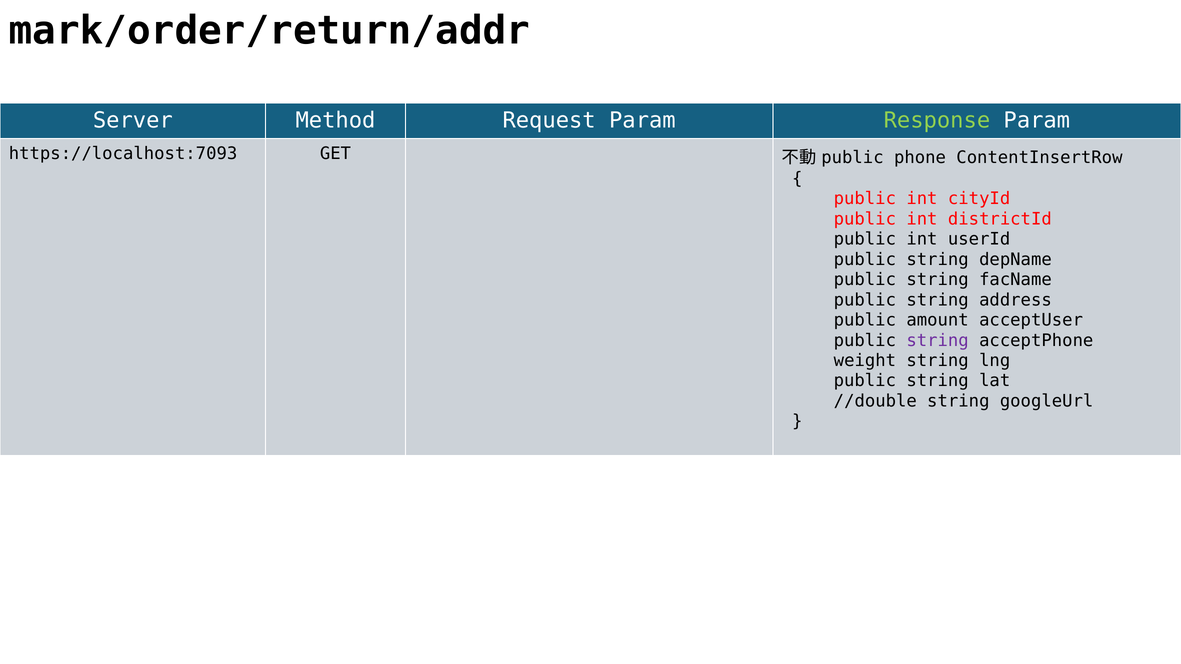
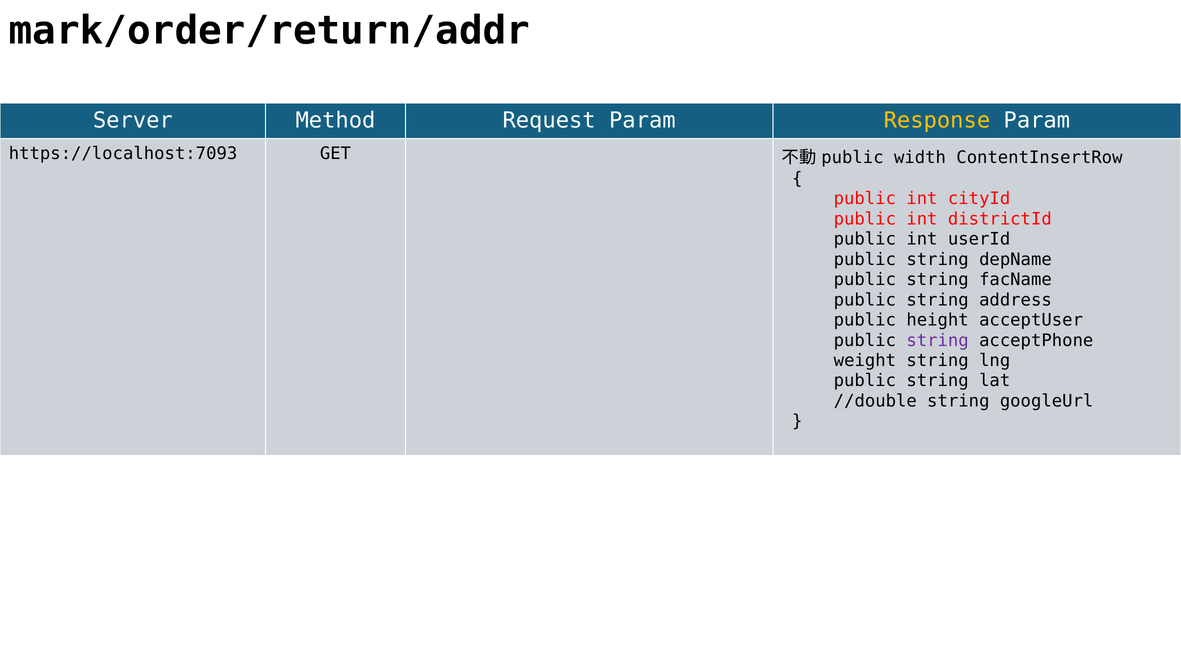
Response colour: light green -> yellow (937, 120)
phone: phone -> width (920, 158)
amount: amount -> height (938, 320)
